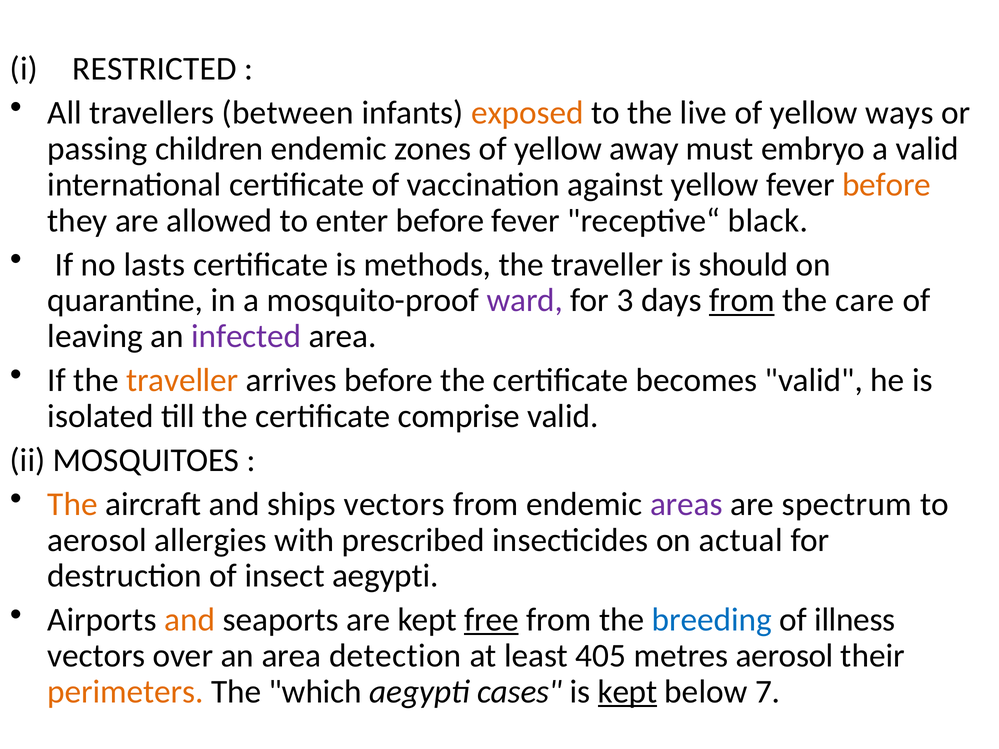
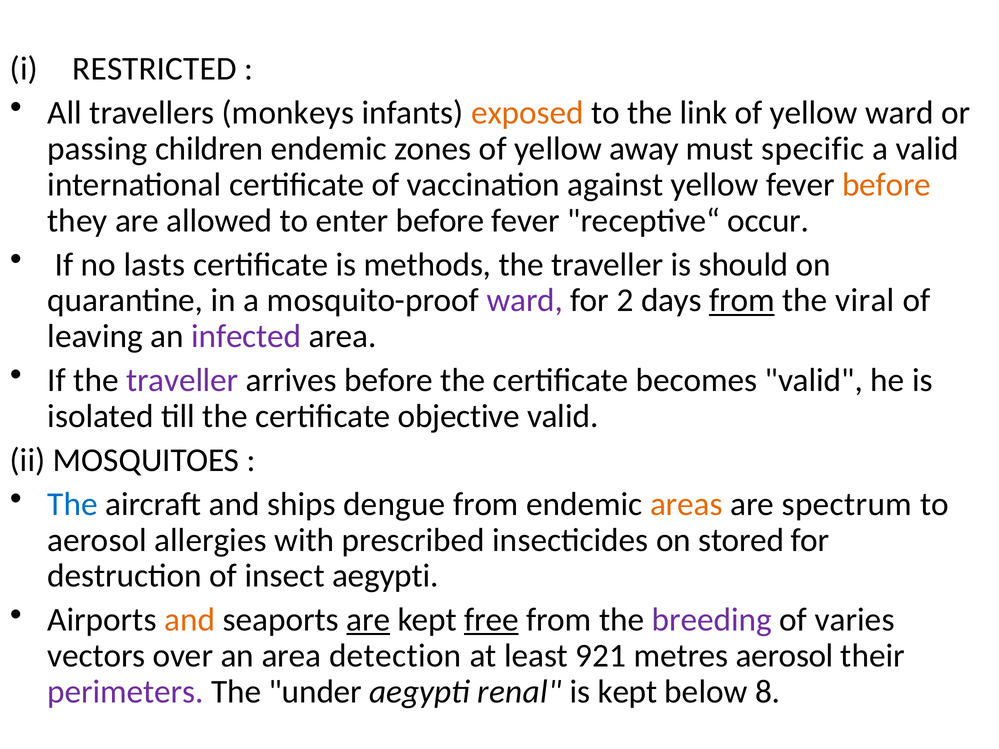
between: between -> monkeys (288, 113)
live: live -> link (704, 113)
yellow ways: ways -> ward (900, 113)
embryo: embryo -> specific (813, 149)
black: black -> occur (768, 221)
3: 3 -> 2 (625, 301)
care: care -> viral (865, 301)
traveller colour: orange -> purple (182, 380)
comprise: comprise -> objective (459, 416)
The colour: orange -> blue (73, 504)
ships vectors: vectors -> dengue (394, 504)
areas colour: purple -> orange (686, 504)
actual: actual -> stored (741, 540)
are underline: none -> present (368, 620)
breeding colour: blue -> purple (712, 620)
illness: illness -> varies (855, 620)
405: 405 -> 921 (601, 656)
perimeters colour: orange -> purple (126, 692)
which: which -> under (315, 692)
cases: cases -> renal (519, 692)
kept underline: present -> none (628, 692)
7: 7 -> 8 (768, 692)
